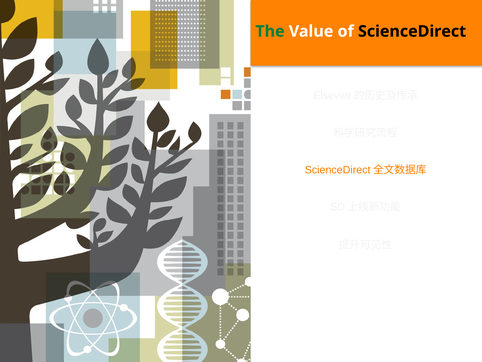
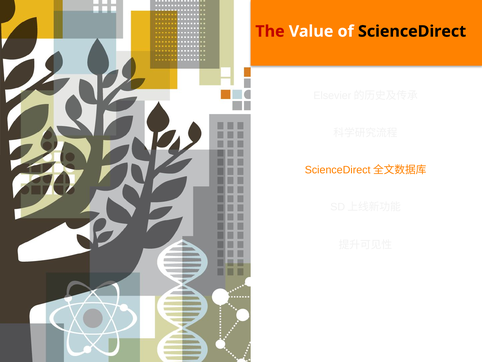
The colour: green -> red (270, 31)
